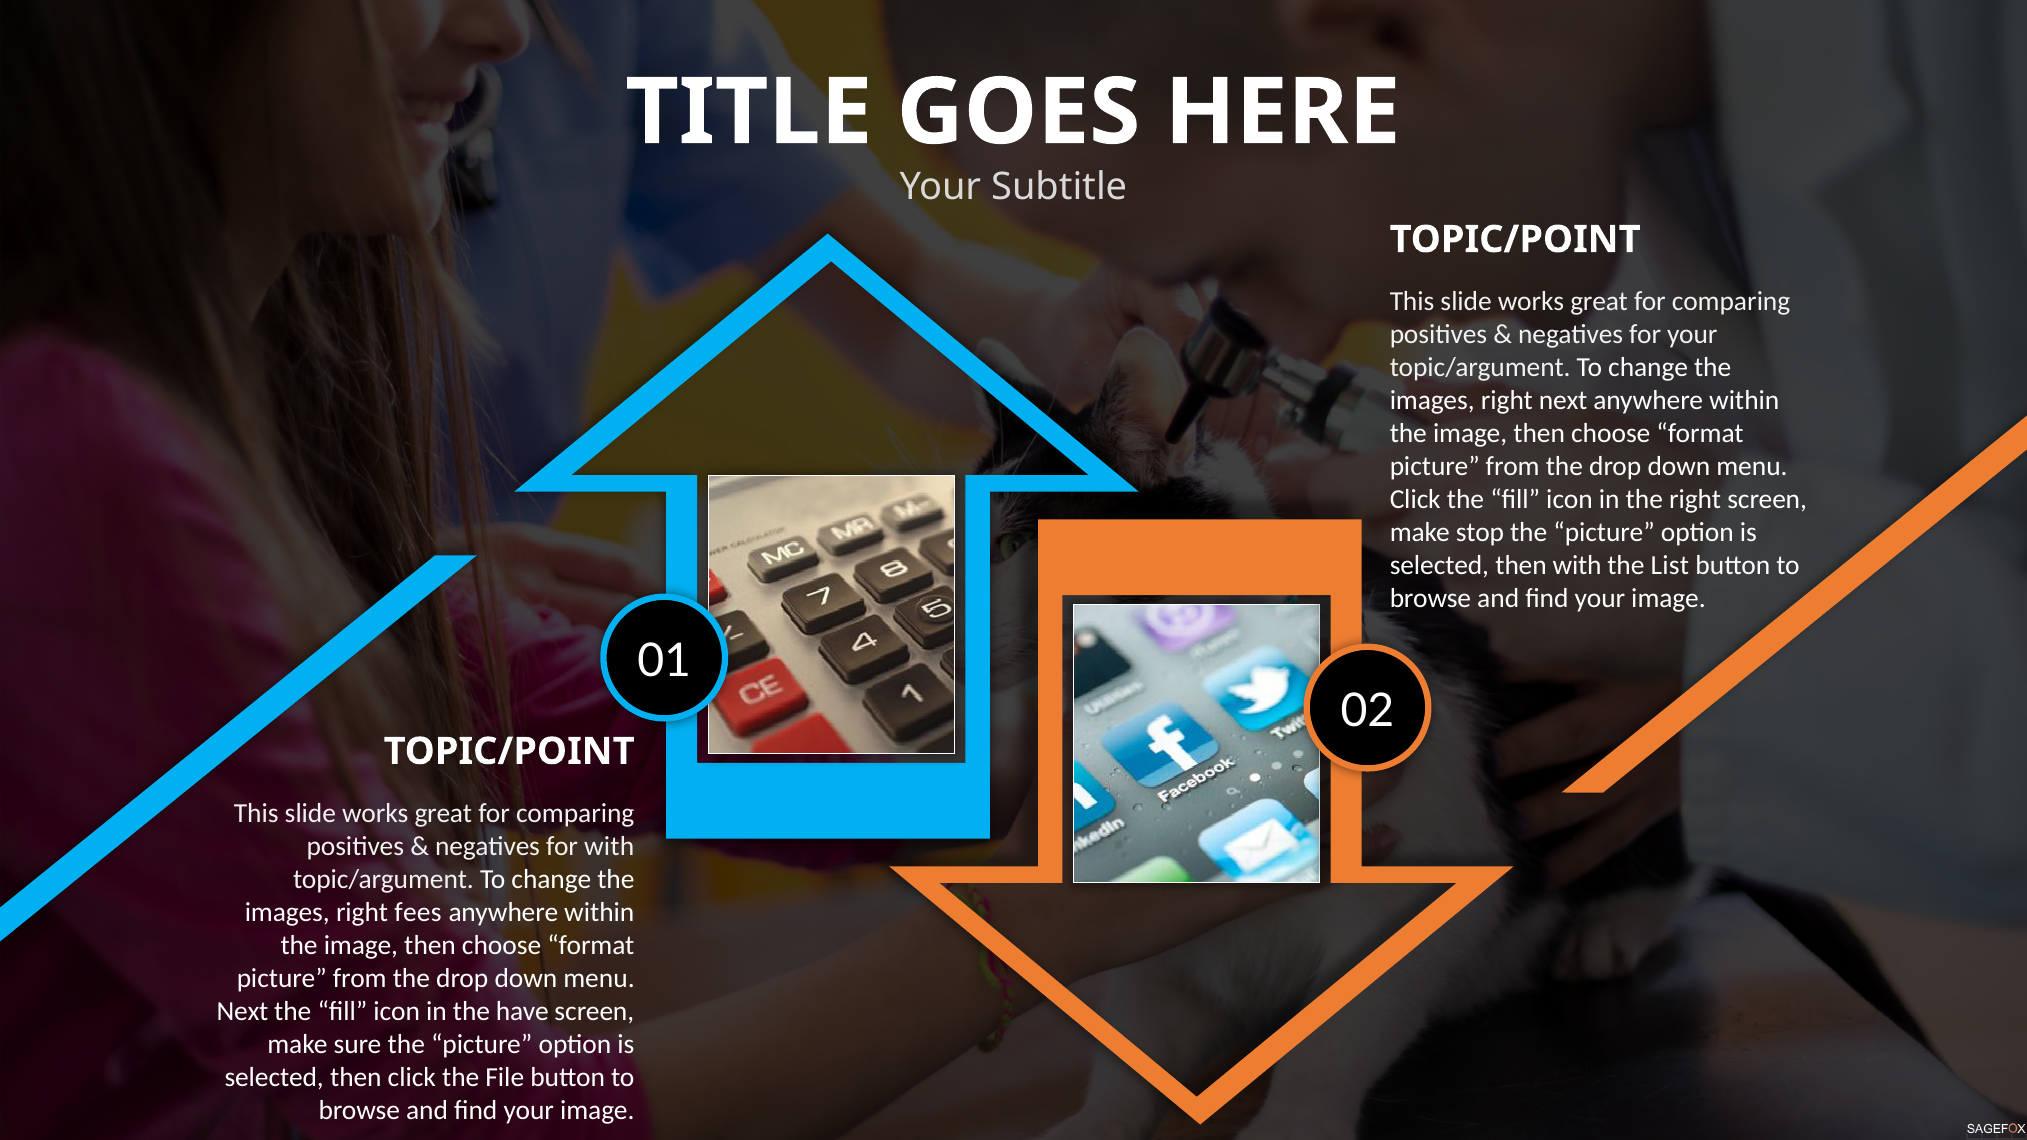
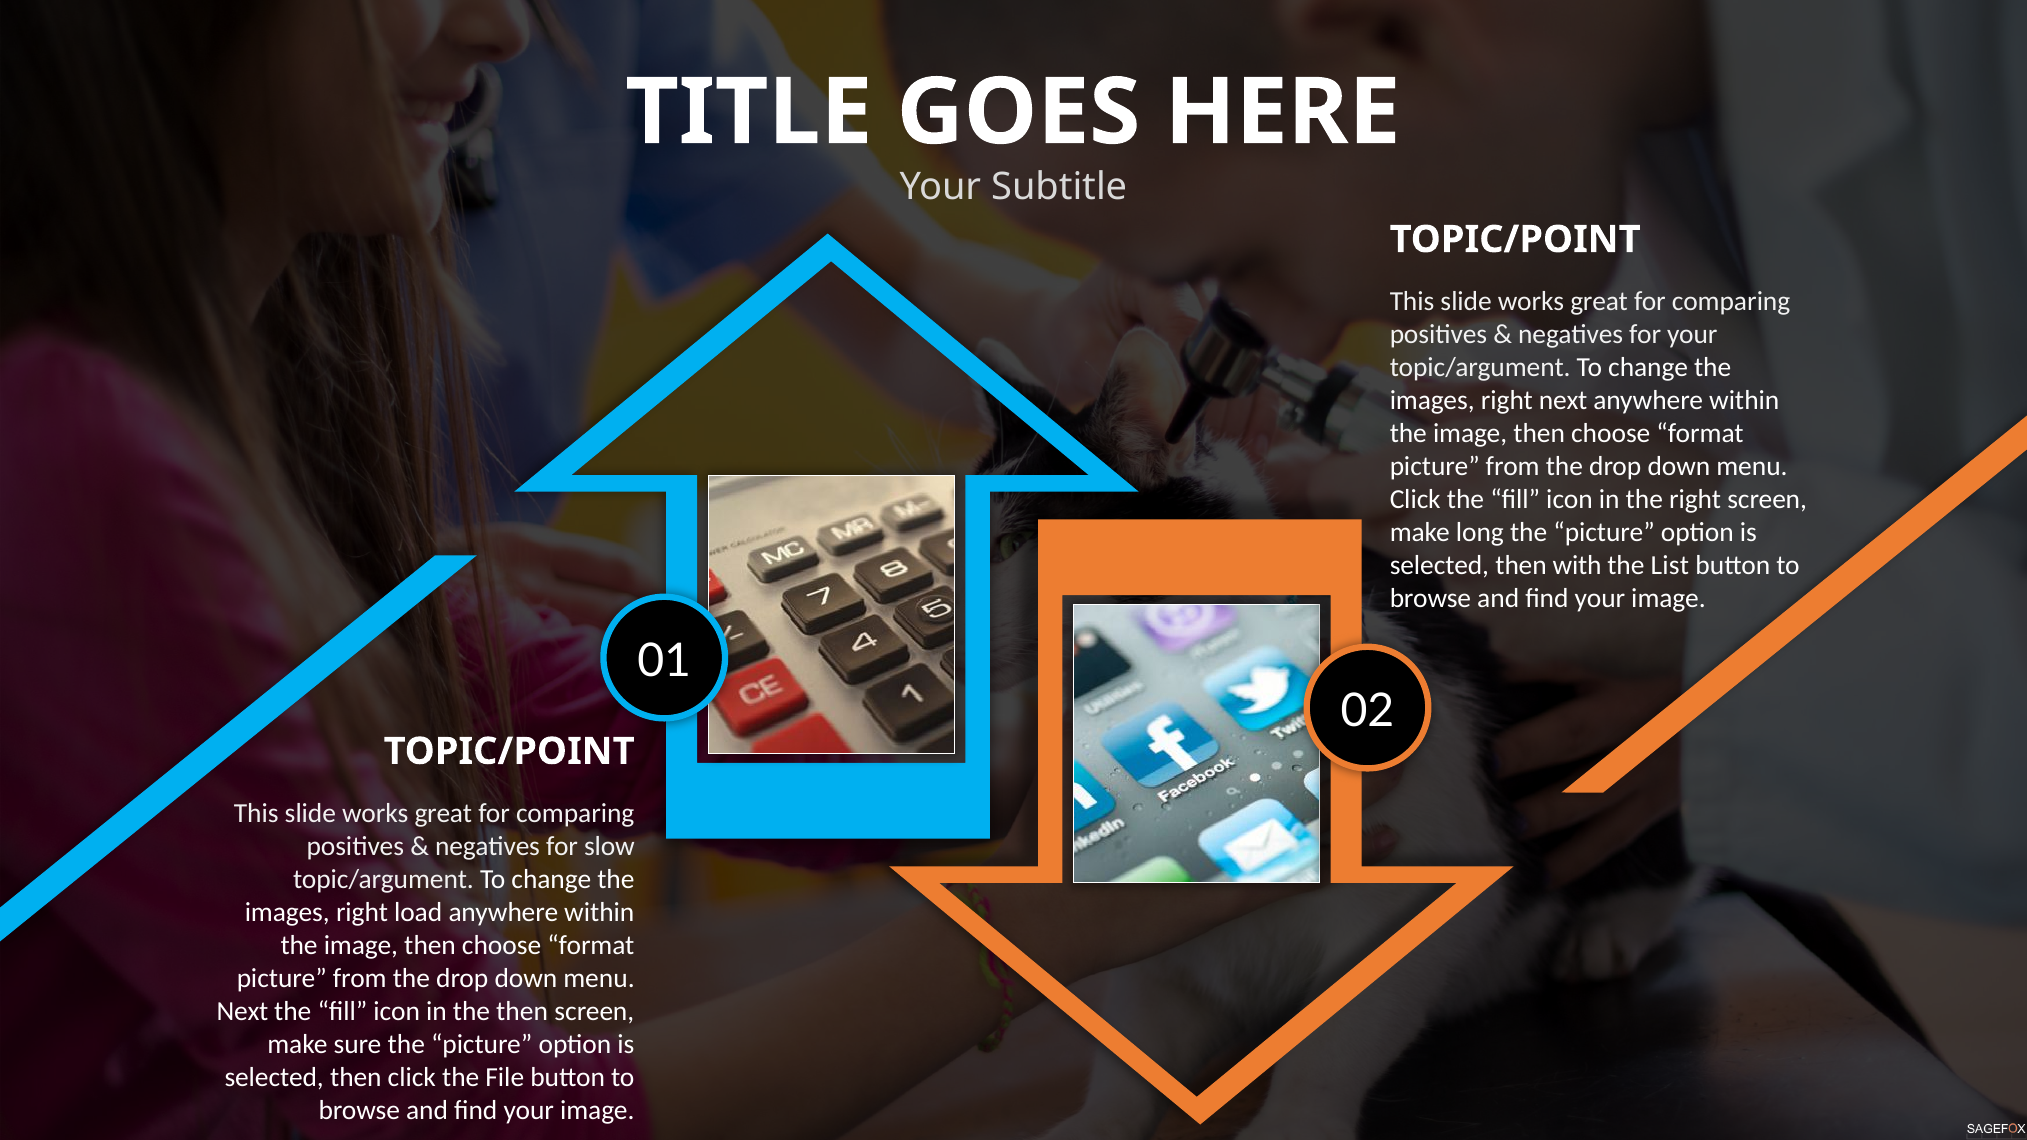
stop: stop -> long (1480, 533)
for with: with -> slow (609, 847)
fees: fees -> load (418, 913)
the have: have -> then (522, 1011)
